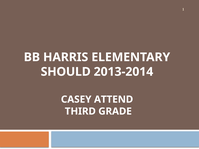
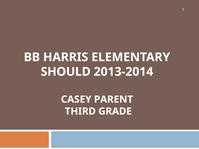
ATTEND: ATTEND -> PARENT (114, 100)
